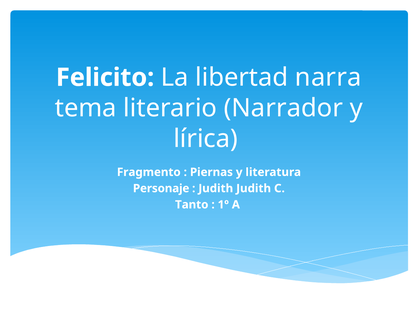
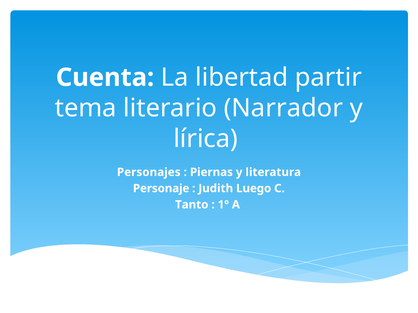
Felicito: Felicito -> Cuenta (105, 78)
narra: narra -> partir (328, 78)
Fragmento: Fragmento -> Personajes (149, 172)
Judith Judith: Judith -> Luego (254, 189)
